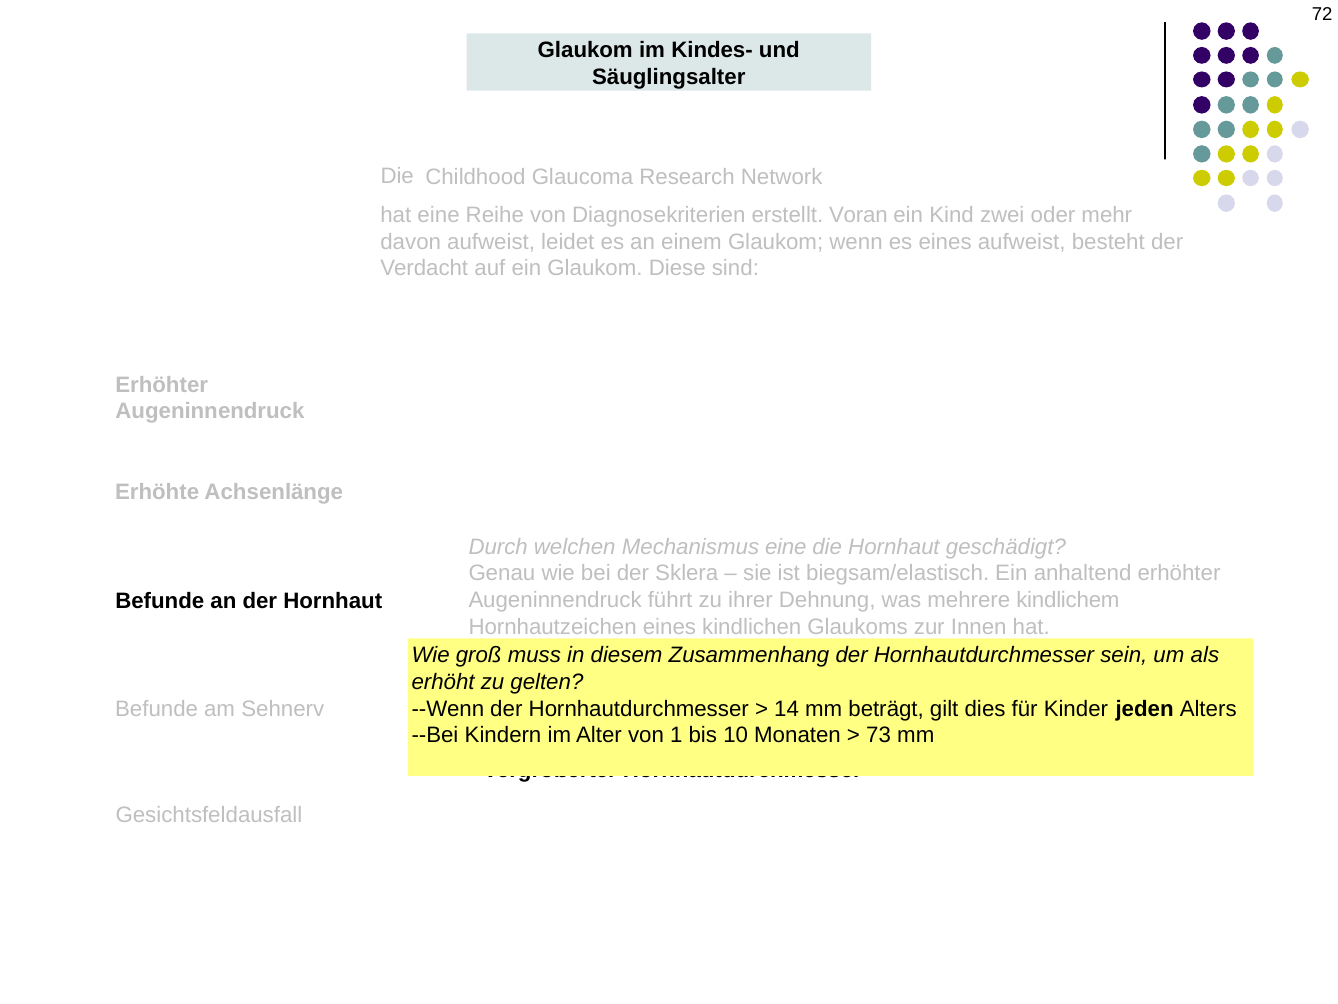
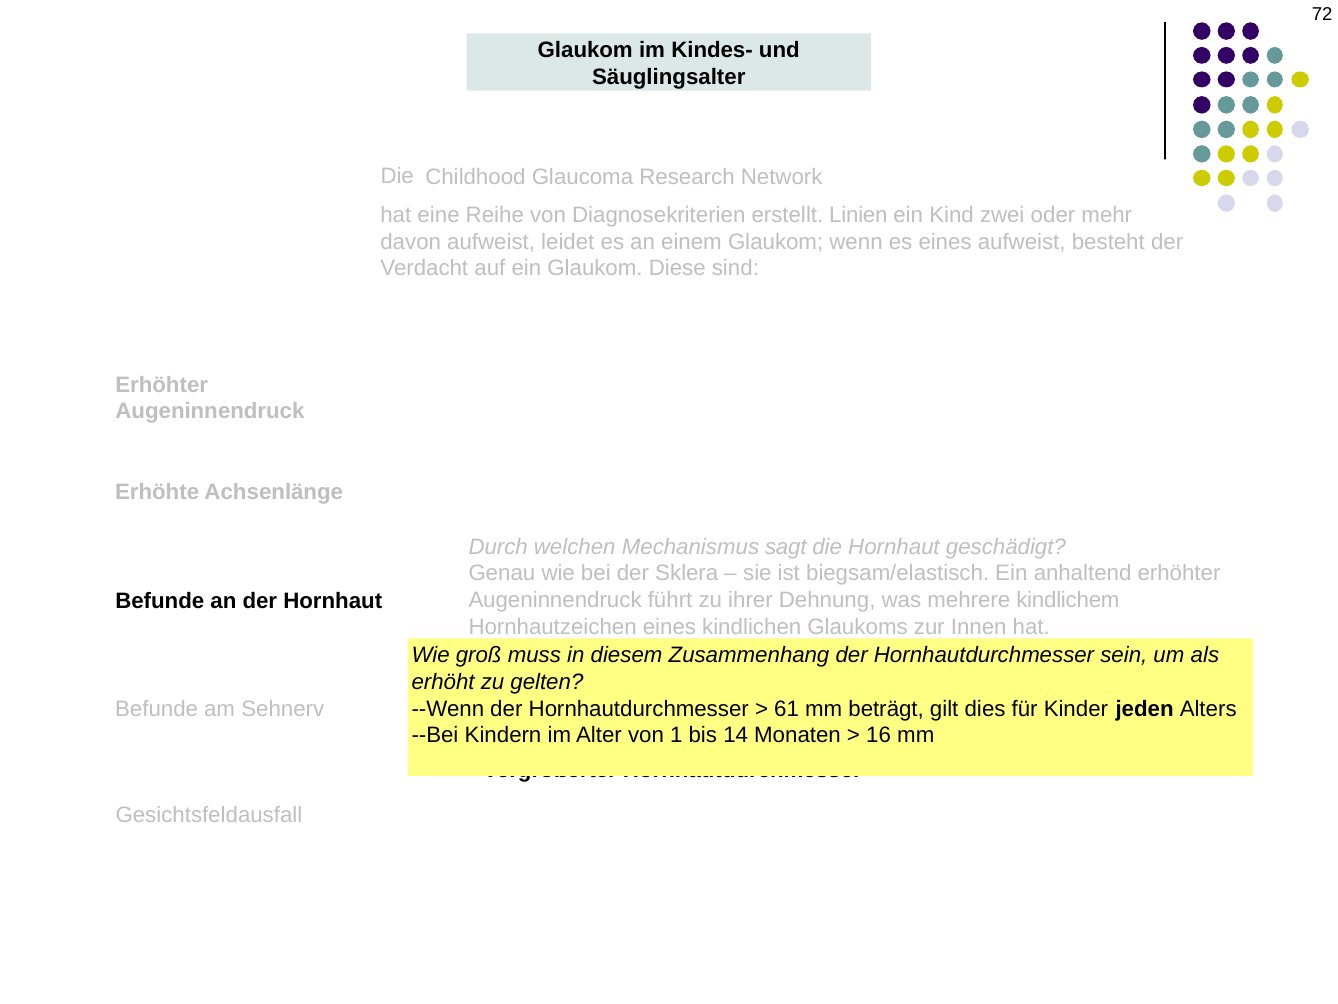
Voran: Voran -> Linien (858, 215)
Mechanismus eine: eine -> sagt (786, 546)
14: 14 -> 61 (787, 708)
10: 10 -> 14 (736, 735)
73: 73 -> 16 (879, 735)
